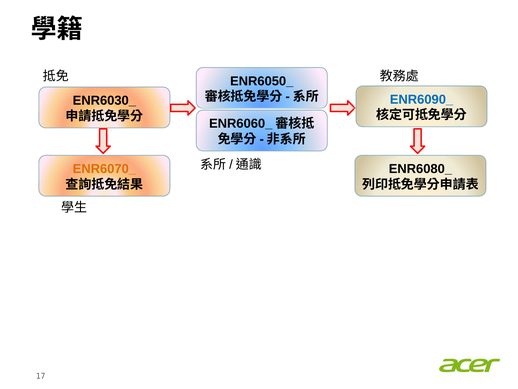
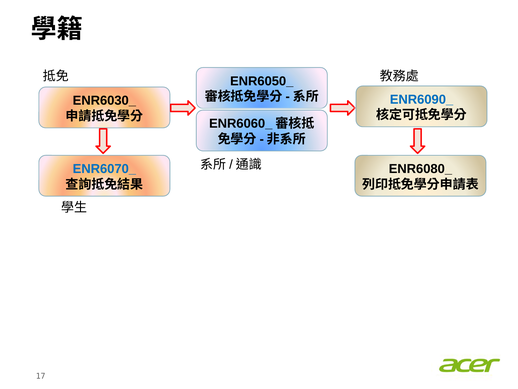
ENR6070_ colour: orange -> blue (104, 169)
